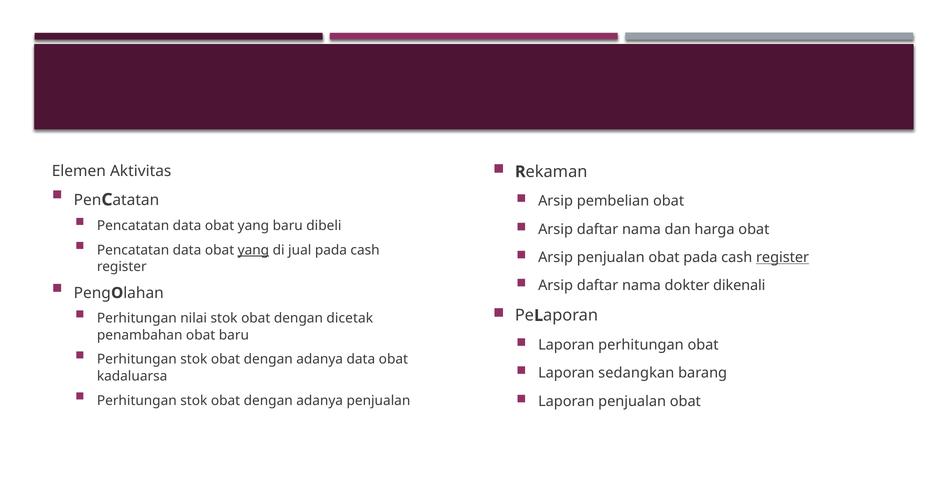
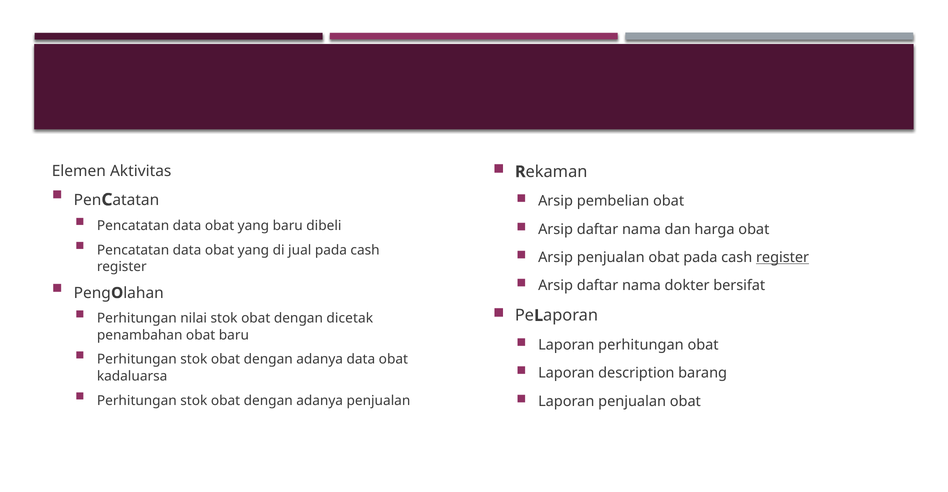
yang underline: present -> none (253, 250)
dikenali: dikenali -> bersifat (739, 286)
sedangkan: sedangkan -> description (636, 373)
